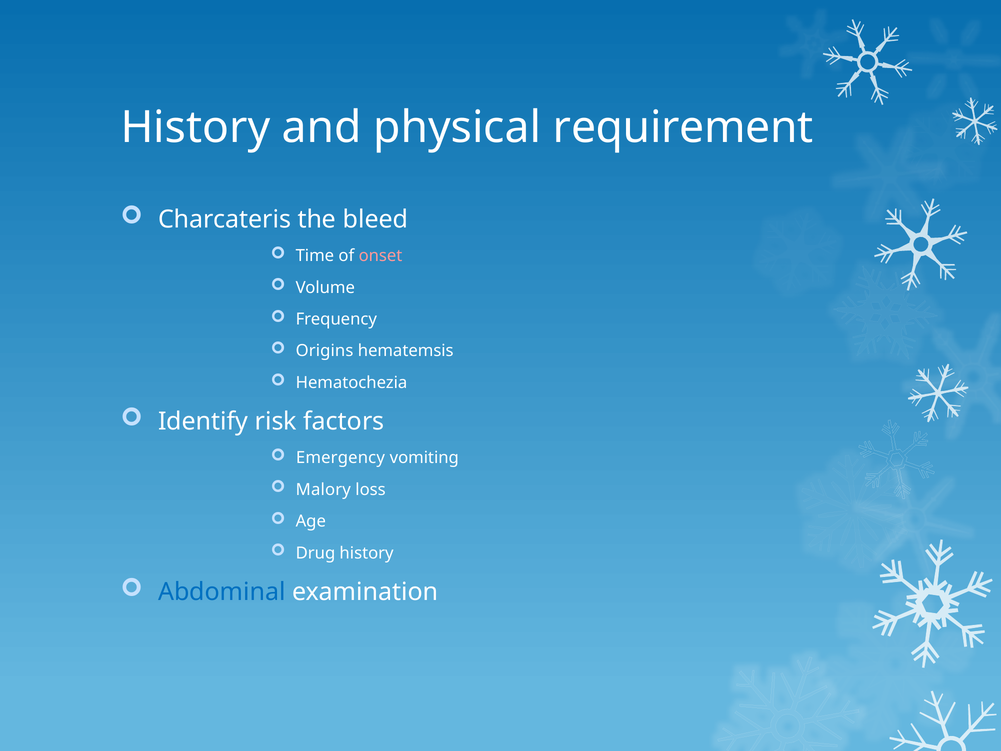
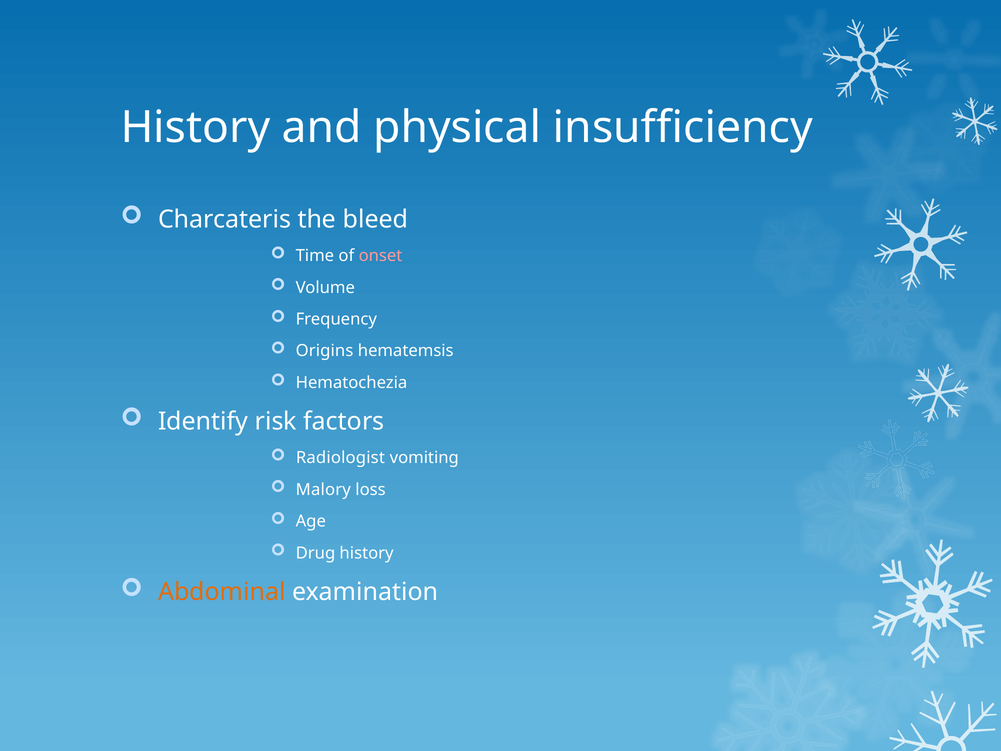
requirement: requirement -> insufficiency (683, 128)
Emergency: Emergency -> Radiologist (340, 458)
Abdominal colour: blue -> orange (222, 592)
